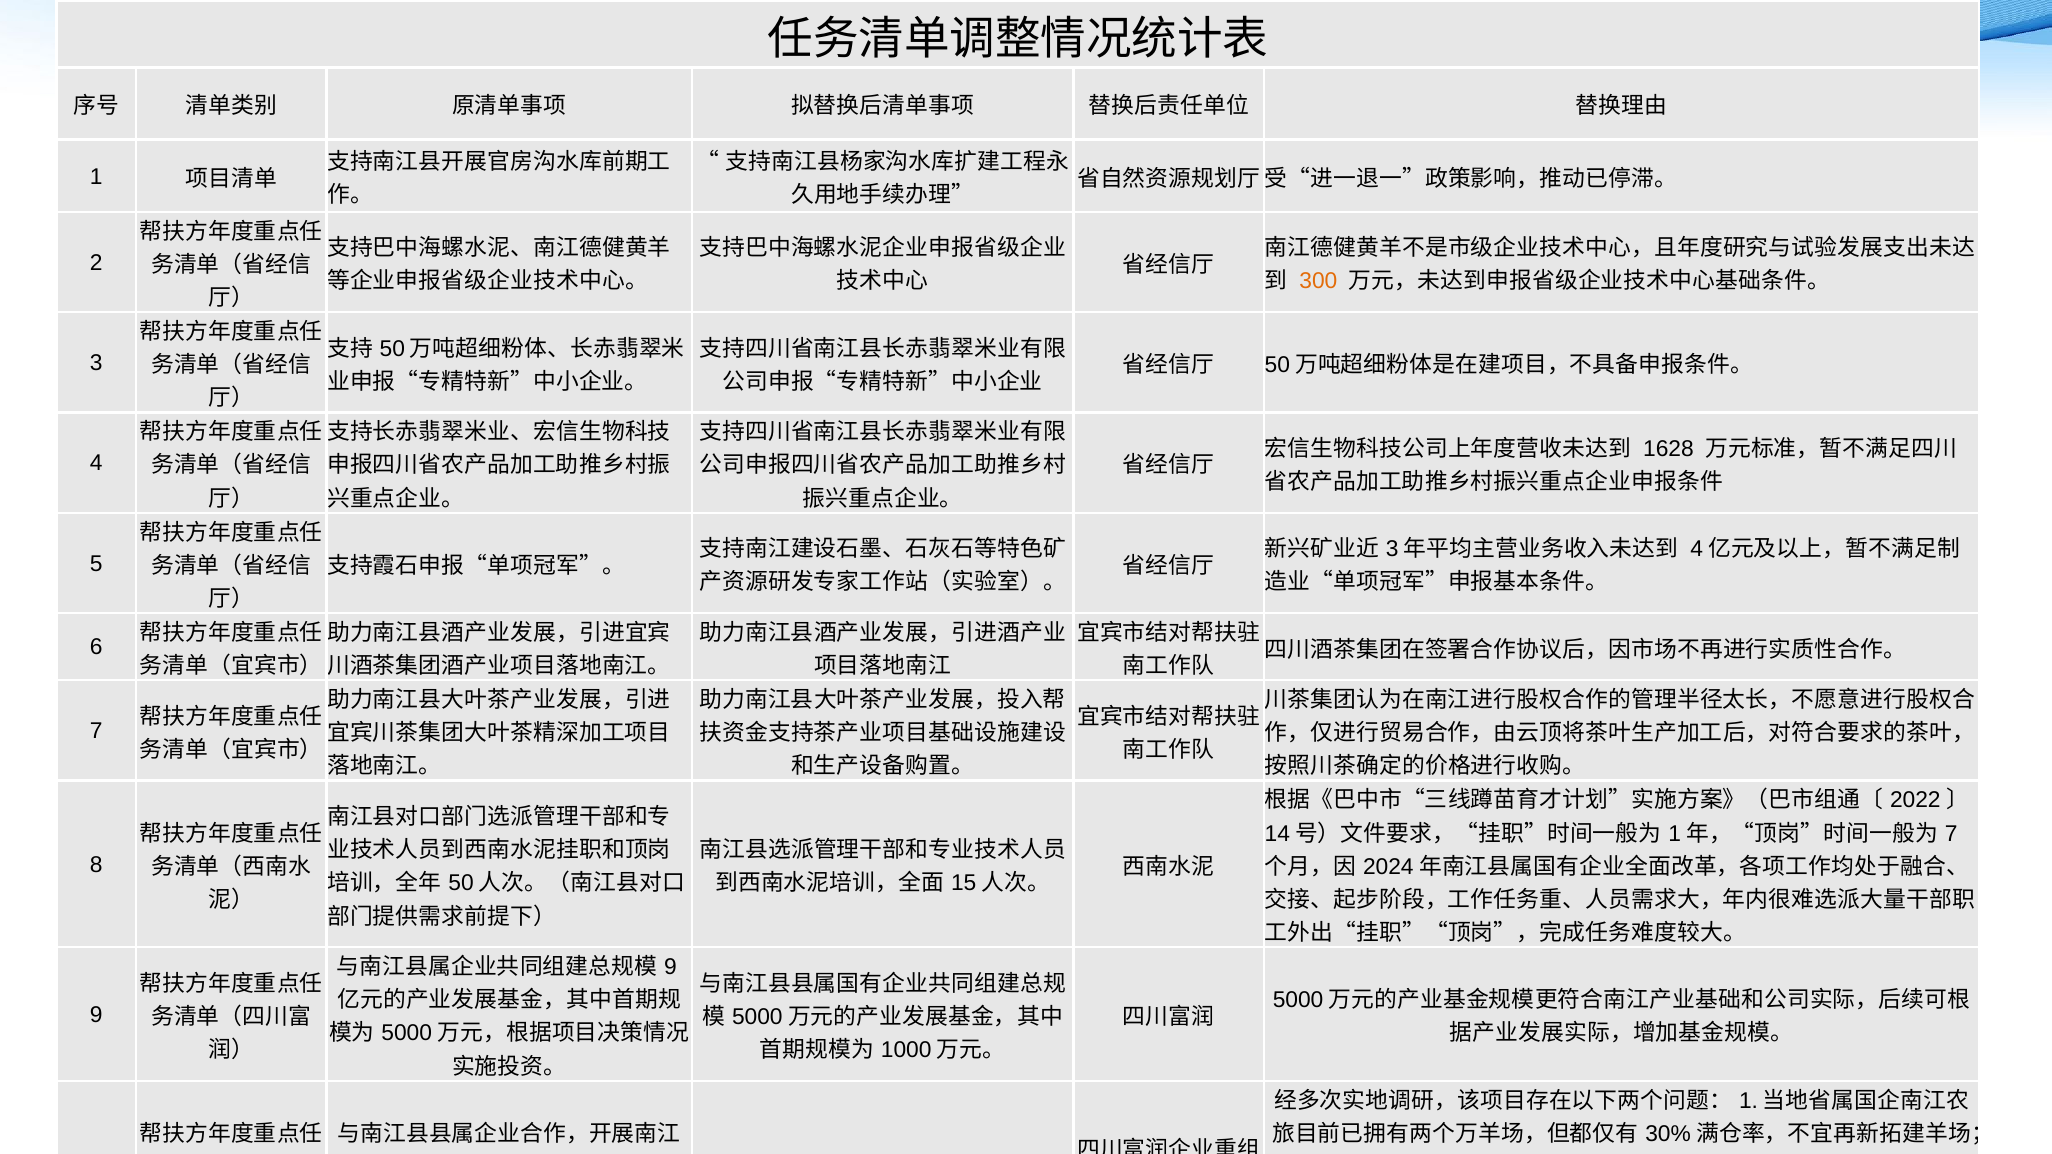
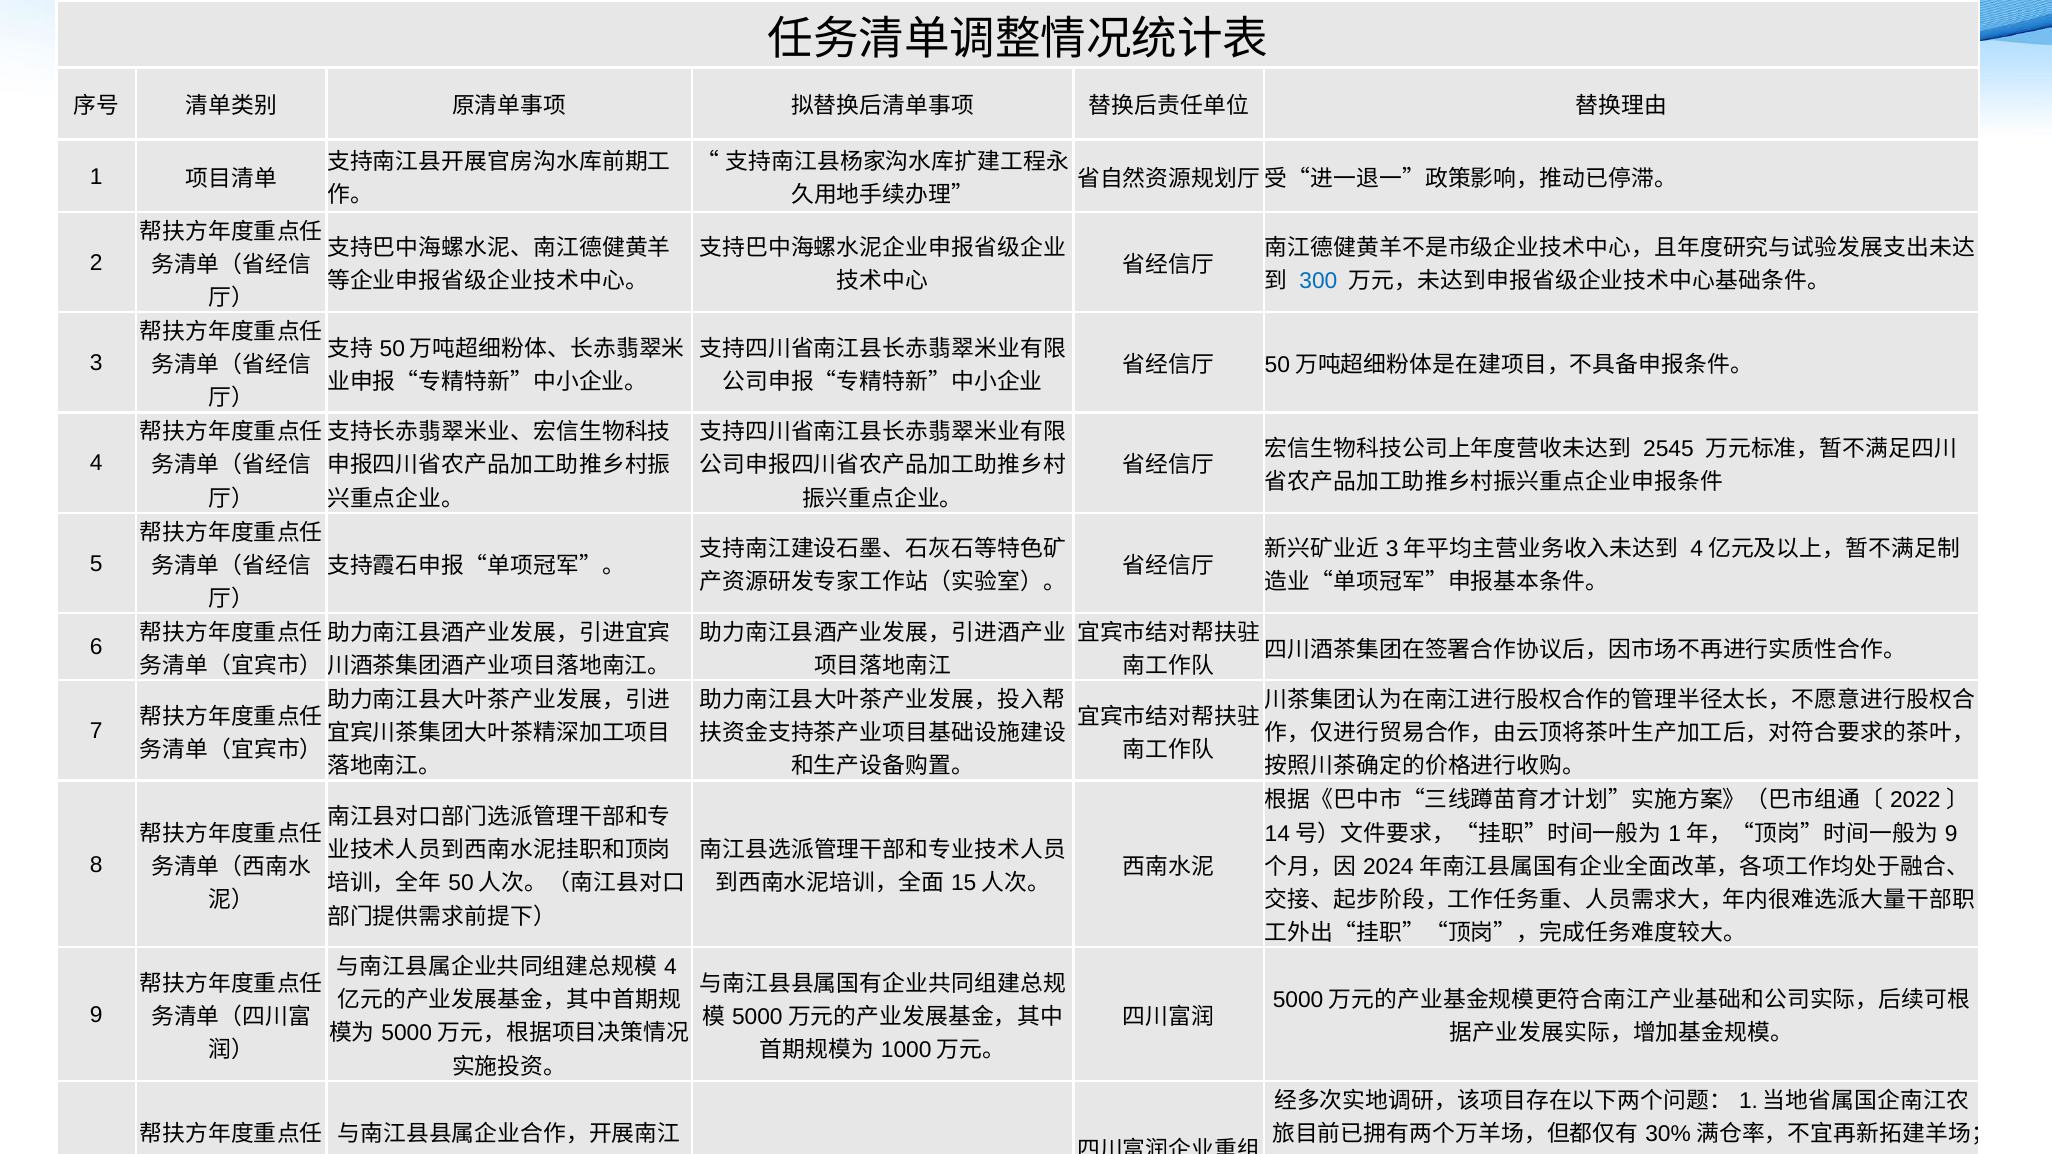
300 colour: orange -> blue (1318, 282)
1628: 1628 -> 2545 (1668, 449)
7: 7 -> 9 (1951, 834)
9: 9 -> 4 (670, 967)
